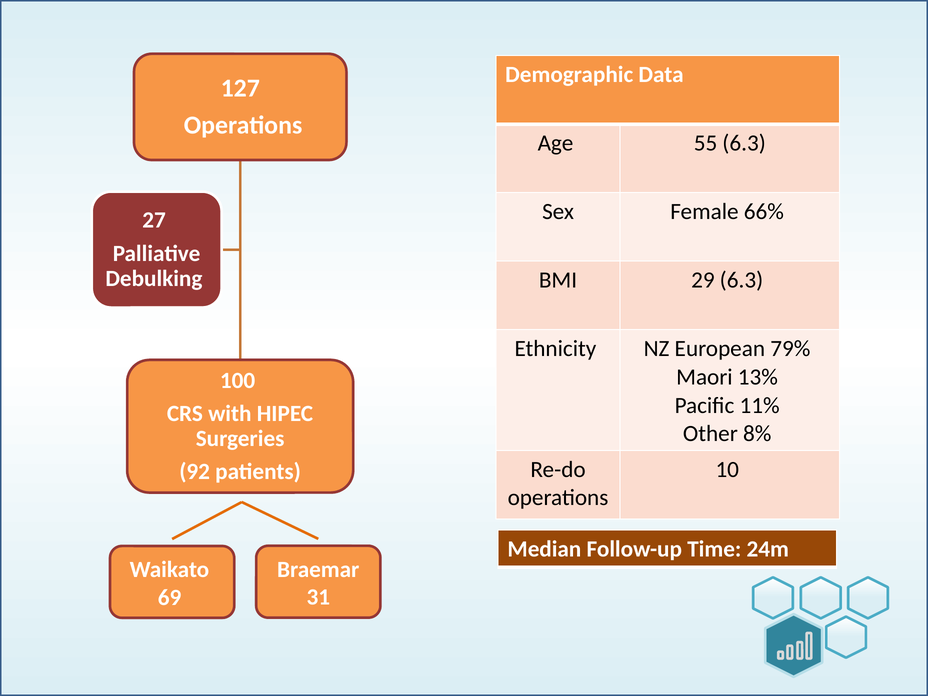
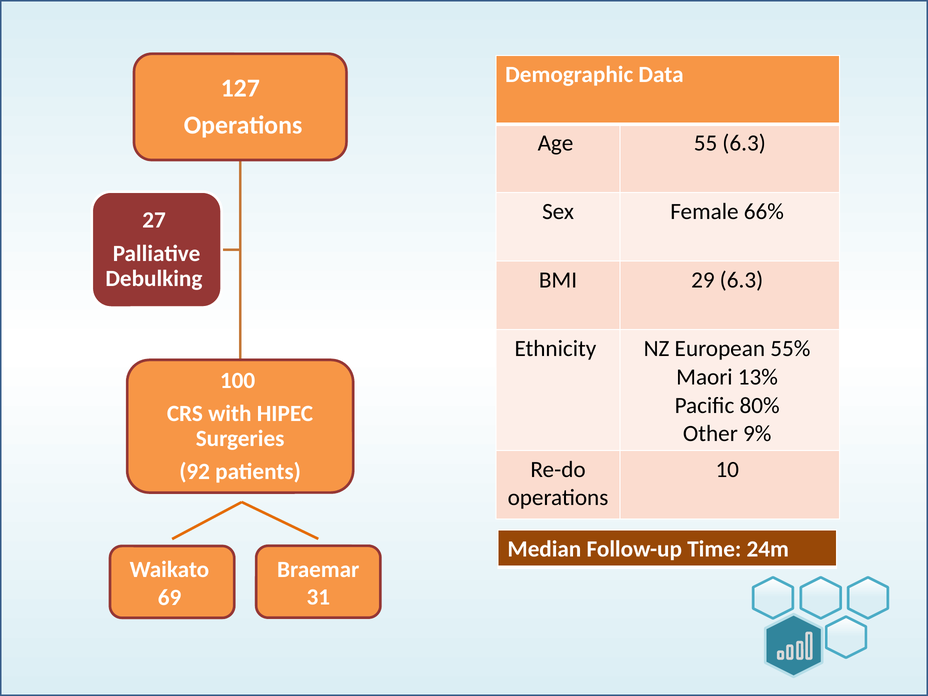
79%: 79% -> 55% (790, 349)
11%: 11% -> 80% (760, 405)
8%: 8% -> 9% (757, 434)
